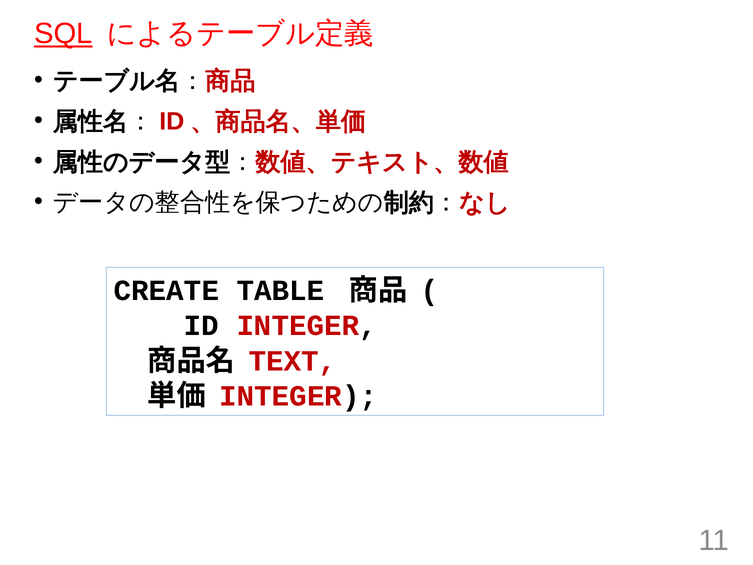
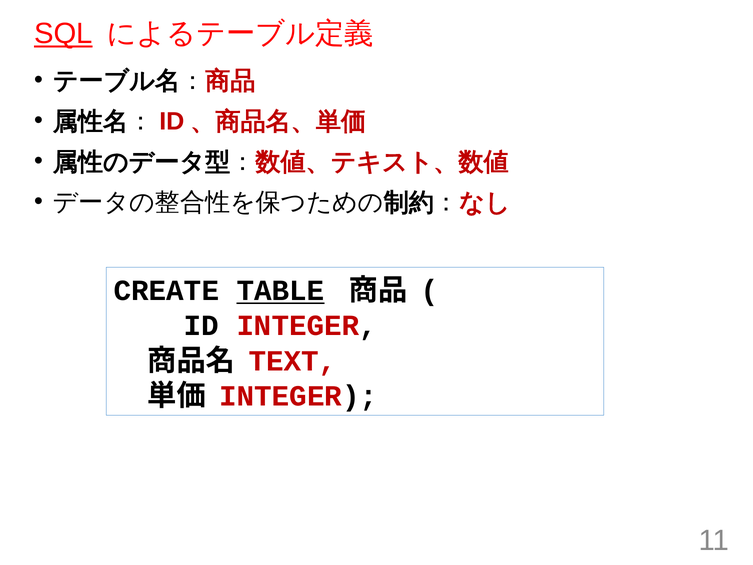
TABLE underline: none -> present (280, 290)
